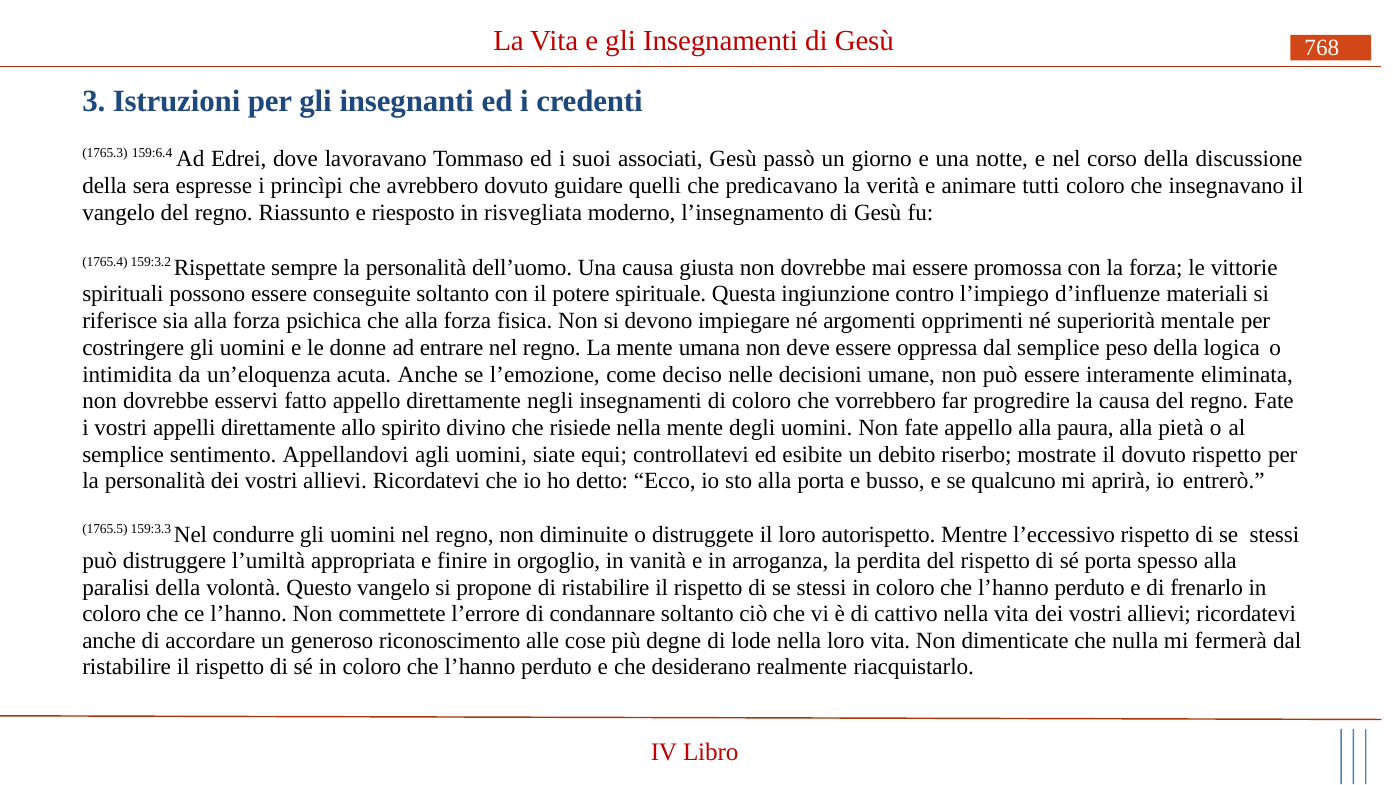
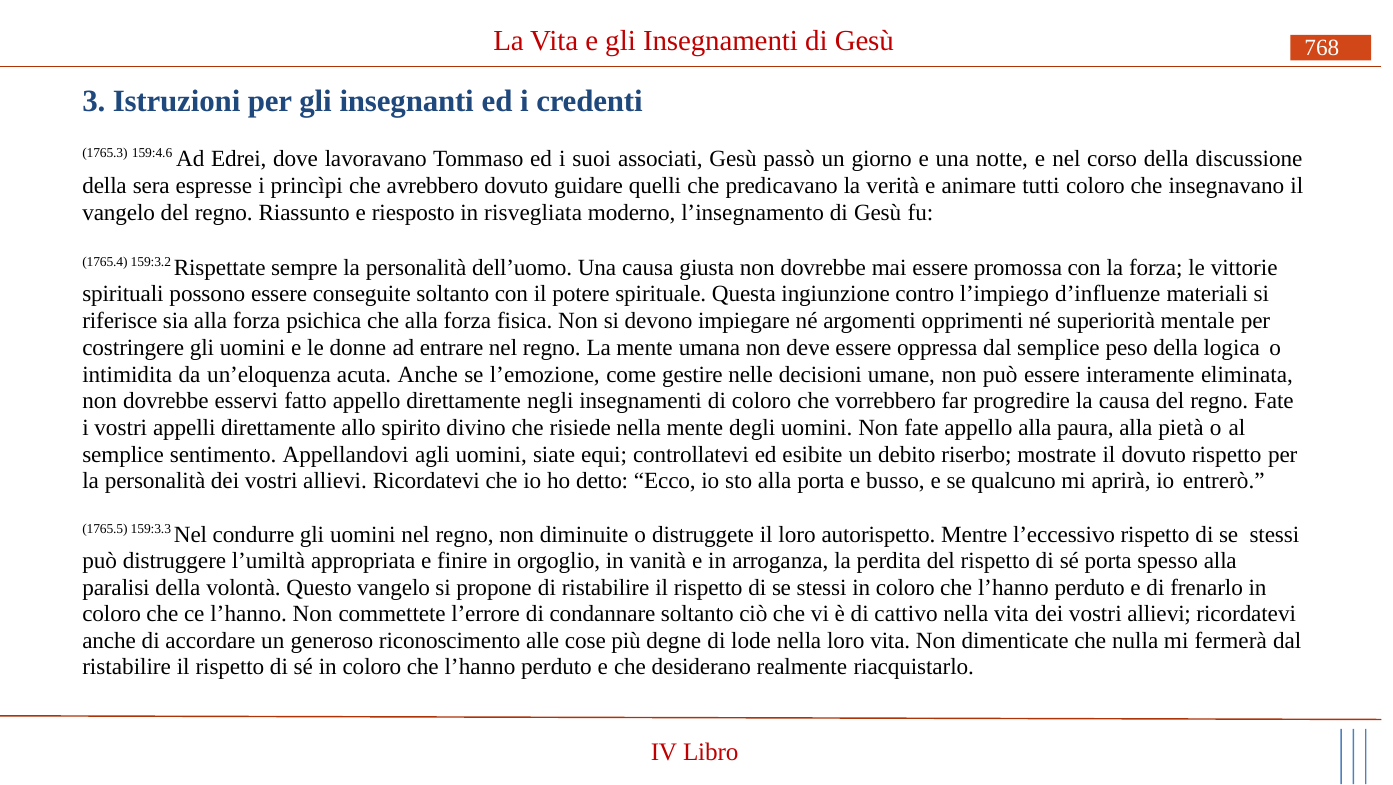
159:6.4: 159:6.4 -> 159:4.6 (152, 153)
deciso: deciso -> gestire (692, 374)
